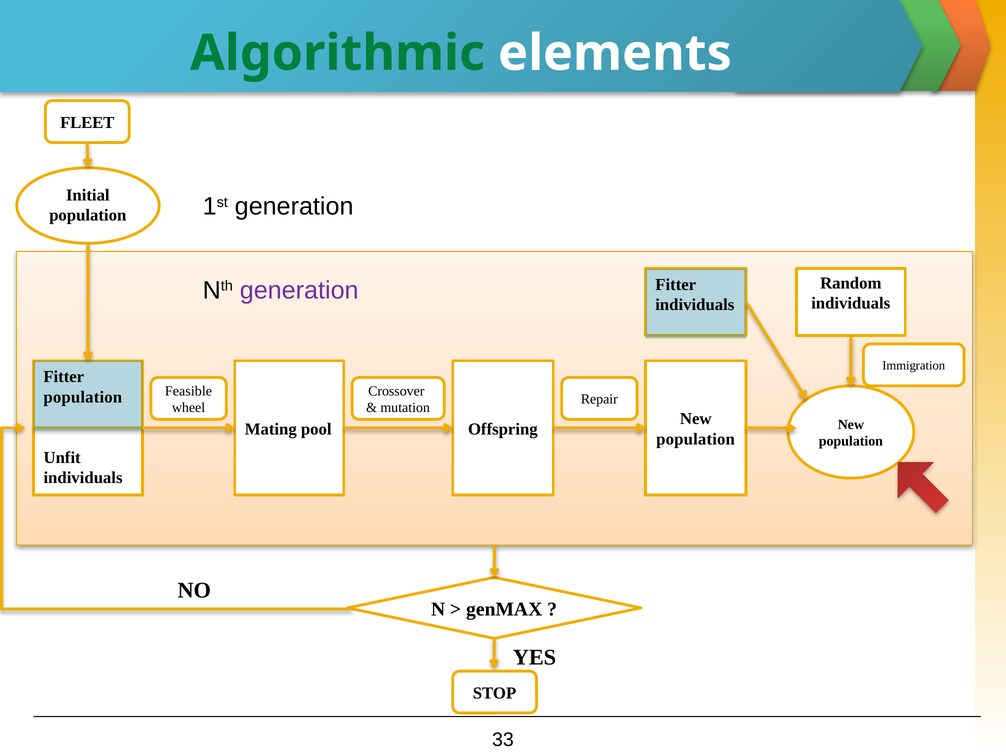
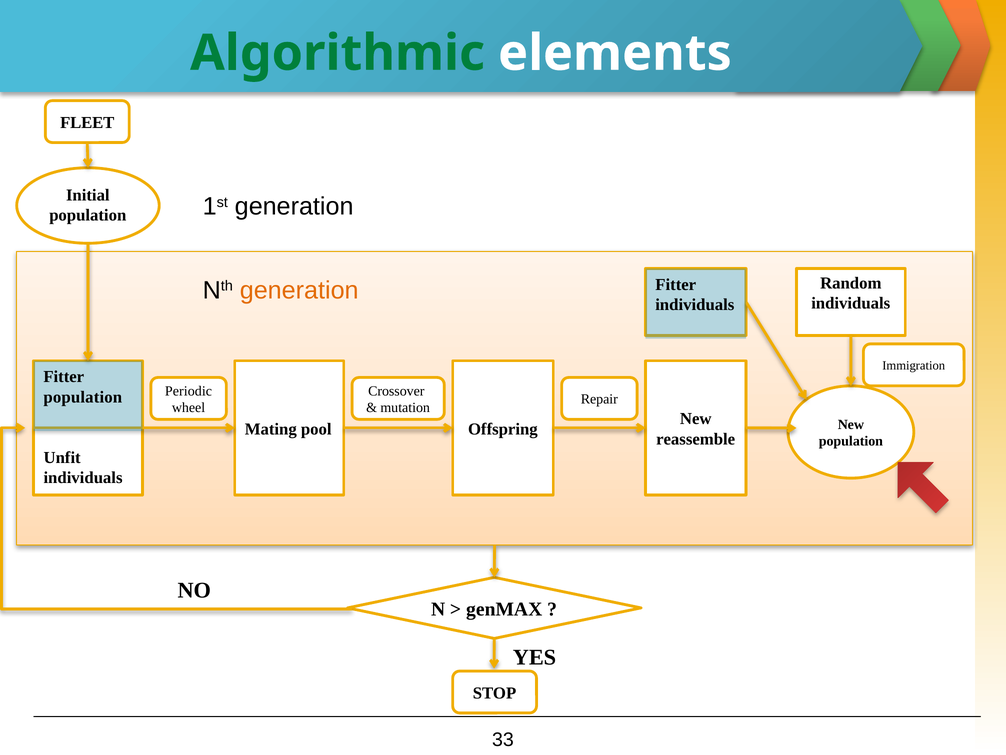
generation colour: purple -> orange (299, 290)
Feasible: Feasible -> Periodic (189, 391)
population: population -> reassemble (696, 439)
